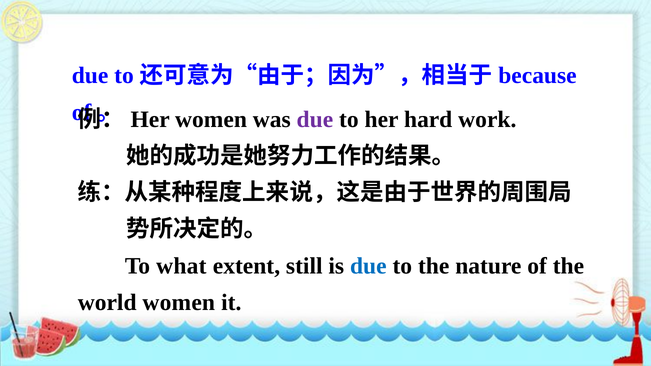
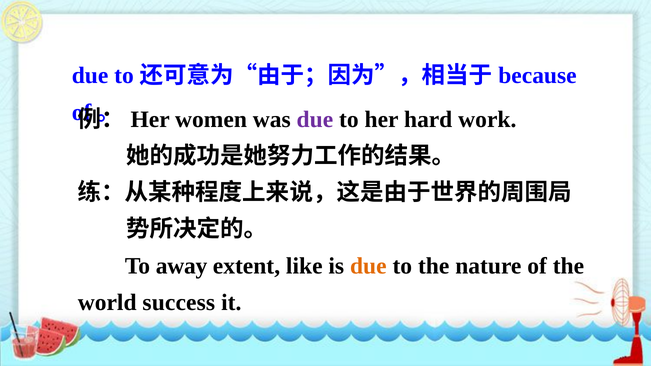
what: what -> away (182, 266)
still: still -> like (304, 266)
due colour: blue -> orange (368, 266)
world women: women -> success (179, 303)
